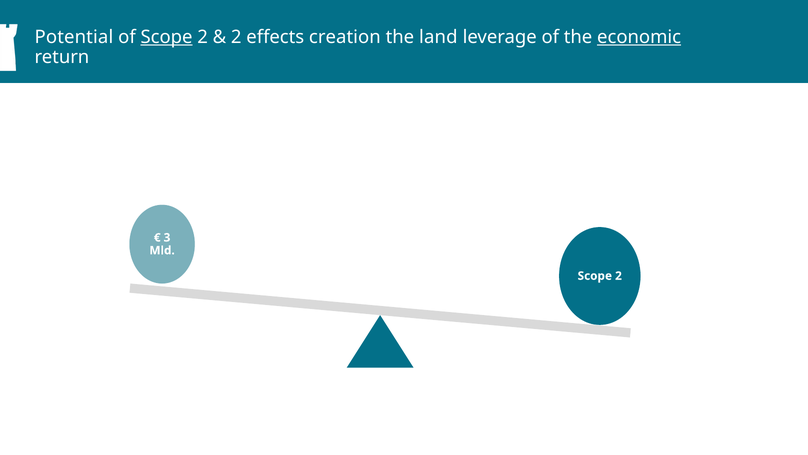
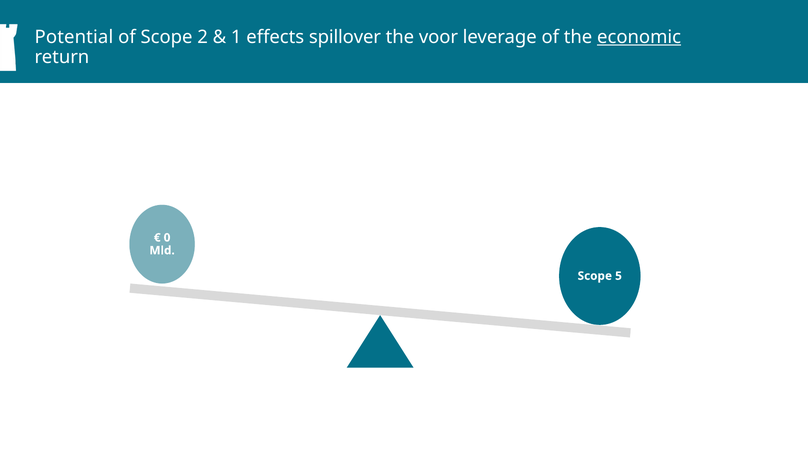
Scope underline: present -> none (167, 37)
2: 2 -> 1 (236, 37)
creation: creation -> spillover (345, 37)
land: land -> voor (439, 37)
3: 3 -> 0 (167, 237)
2: 2 -> 5 (619, 276)
